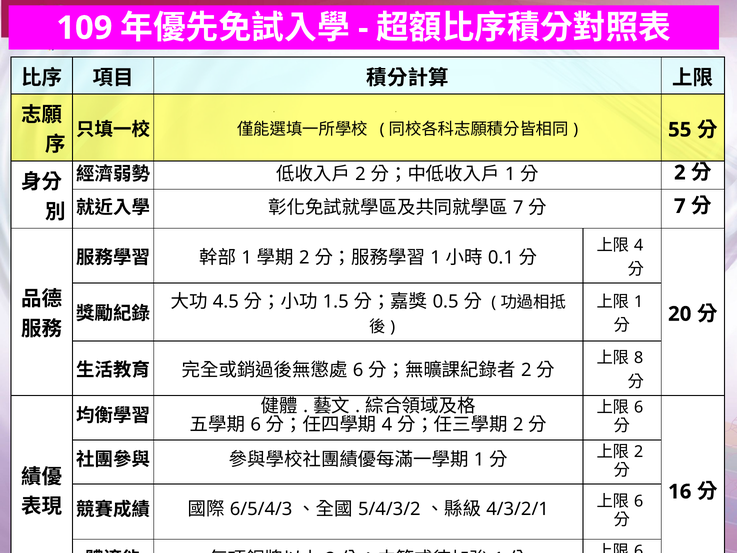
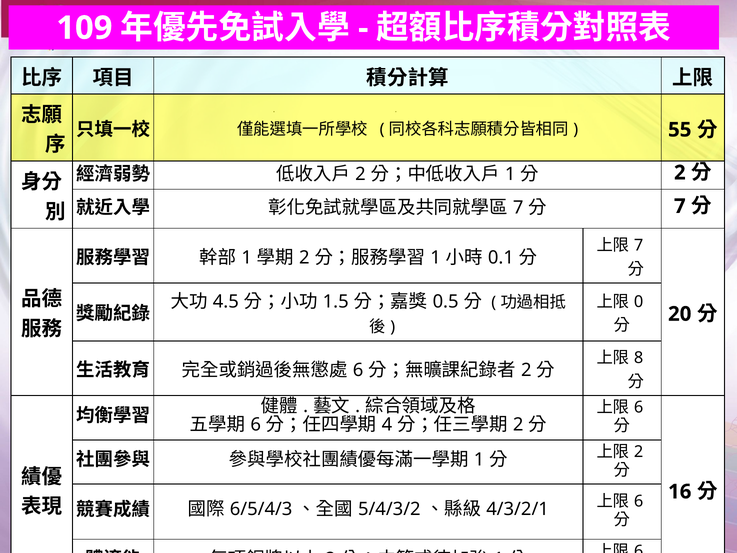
4: 4 -> 7 (639, 245)
1: 1 -> 0 (639, 302)
